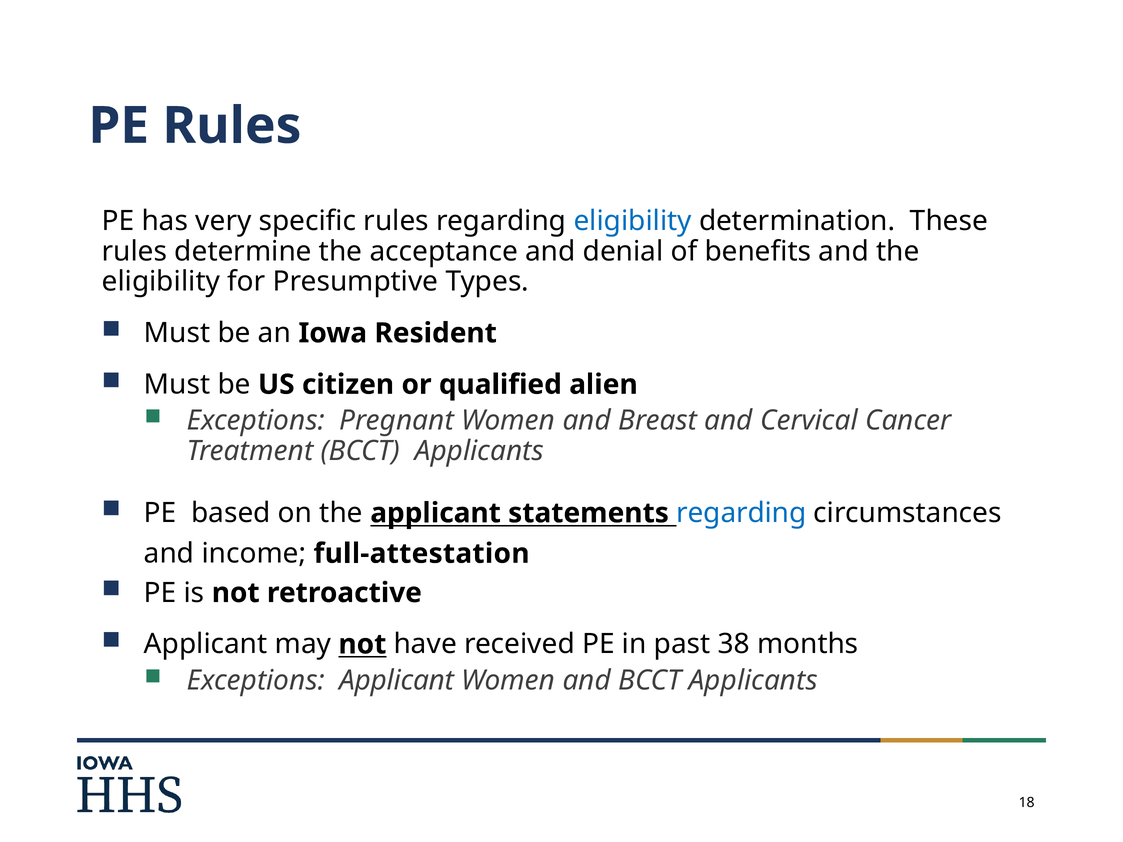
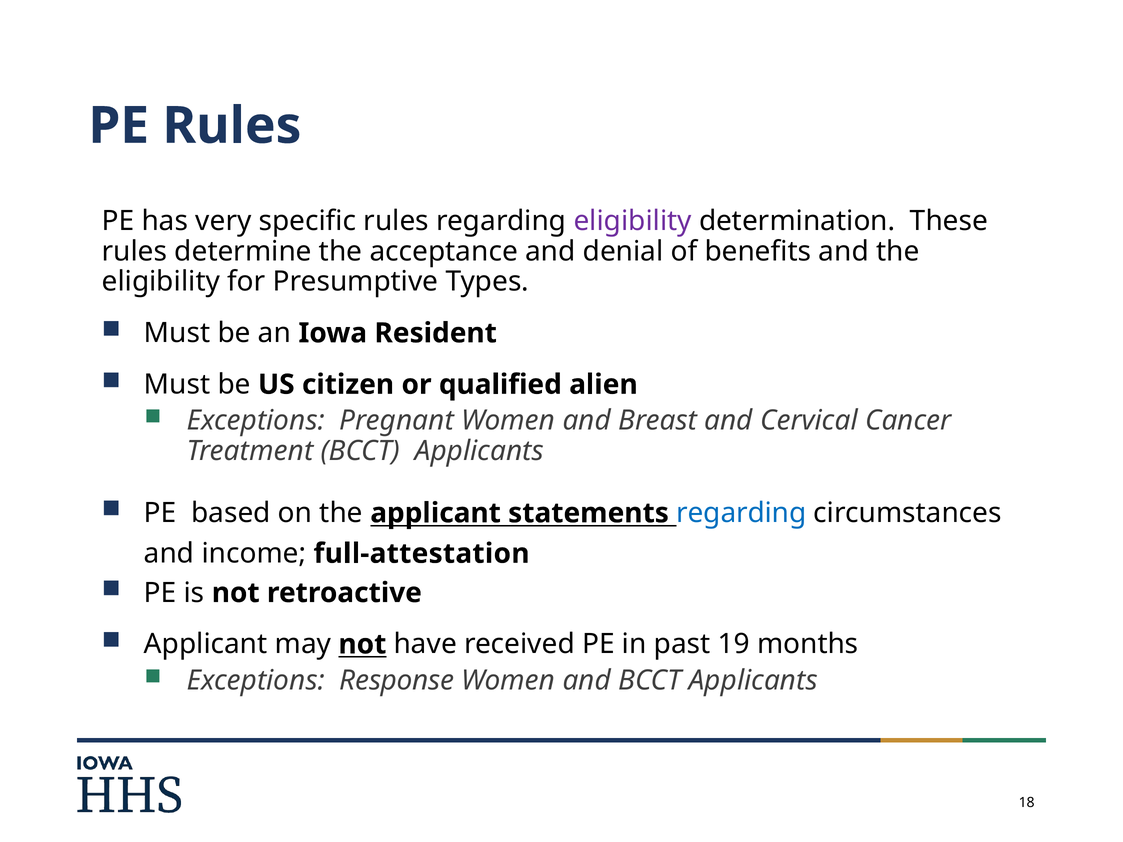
eligibility colour: blue -> purple (633, 221)
38: 38 -> 19 (734, 644)
Exceptions Applicant: Applicant -> Response (397, 681)
